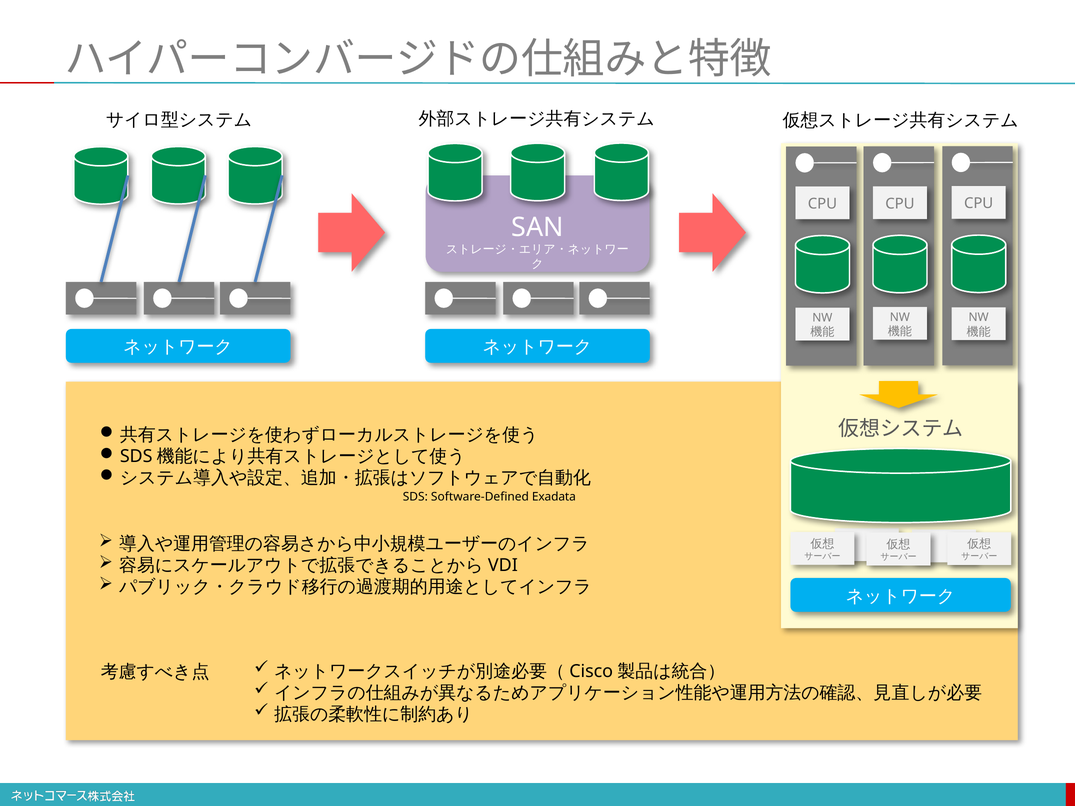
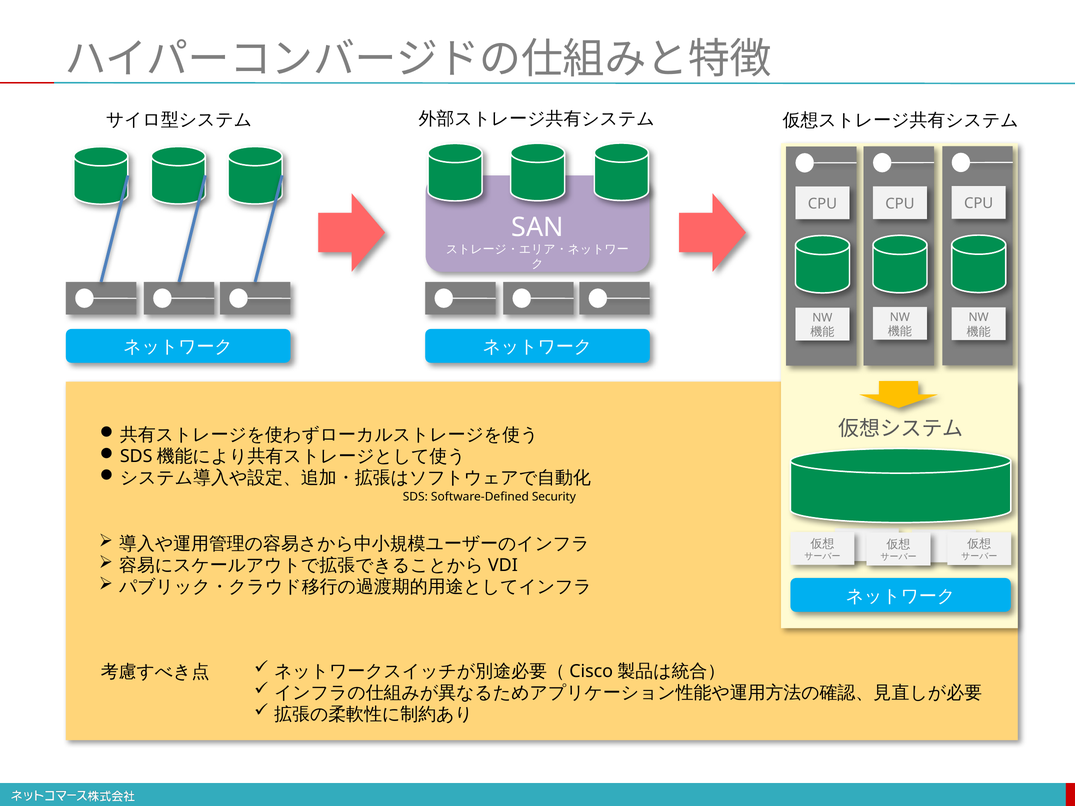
Exadata: Exadata -> Security (554, 497)
